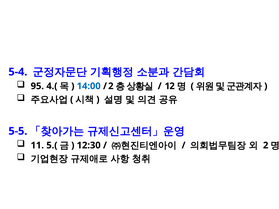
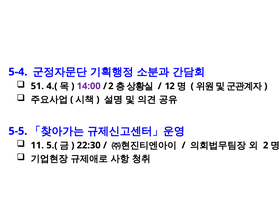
95: 95 -> 51 (37, 86)
14:00 colour: blue -> purple (89, 86)
12:30: 12:30 -> 22:30 (89, 145)
